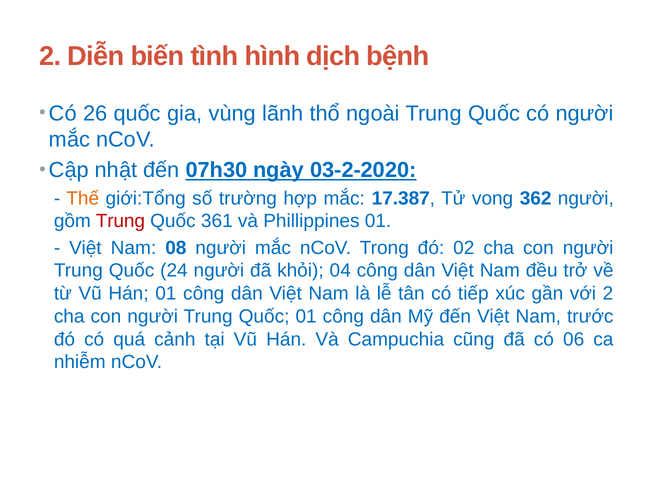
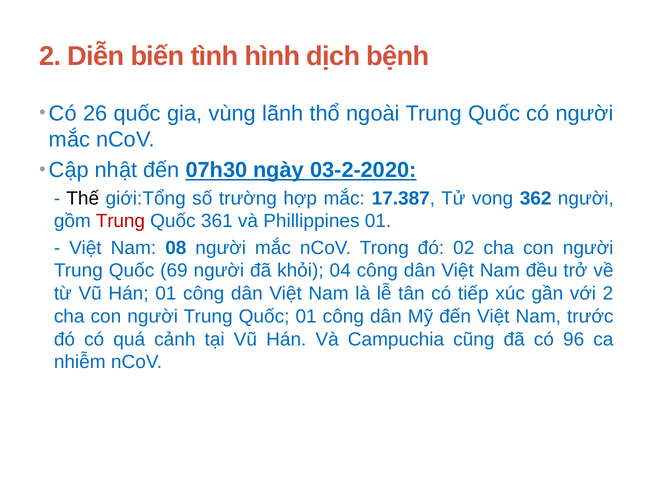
Thế colour: orange -> black (83, 198)
24: 24 -> 69 (174, 271)
06: 06 -> 96 (574, 339)
